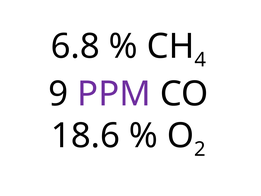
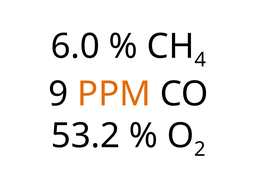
6.8: 6.8 -> 6.0 (75, 46)
PPM colour: purple -> orange (114, 94)
18.6: 18.6 -> 53.2 (85, 136)
